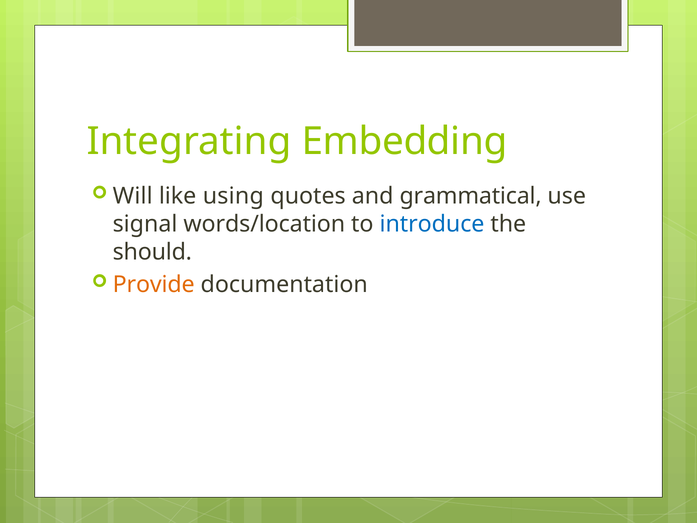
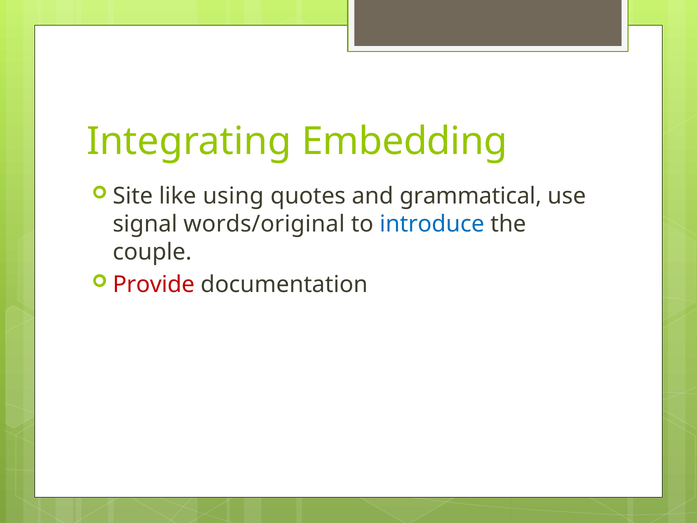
Will: Will -> Site (133, 196)
words/location: words/location -> words/original (264, 224)
should: should -> couple (152, 252)
Provide colour: orange -> red (154, 284)
